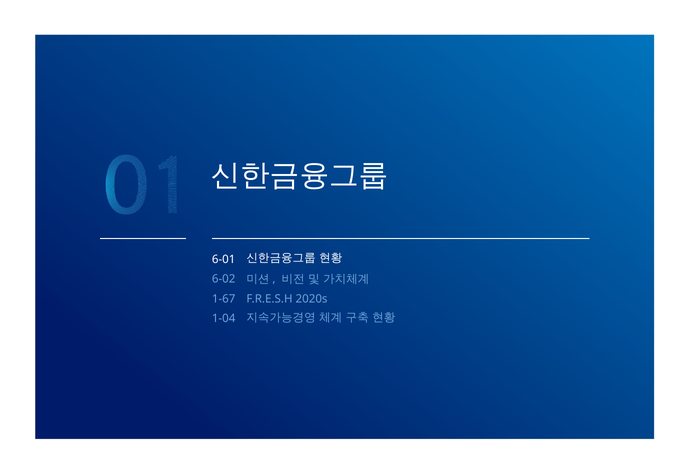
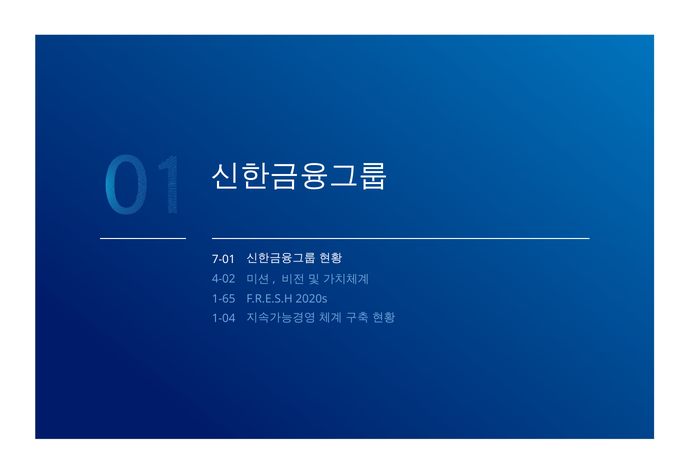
6-01: 6-01 -> 7-01 (224, 259)
6-02: 6-02 -> 4-02 (224, 279)
1-67: 1-67 -> 1-65 (224, 299)
